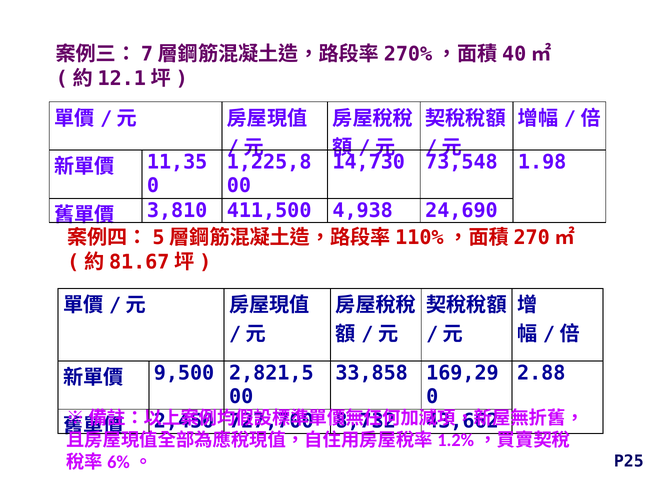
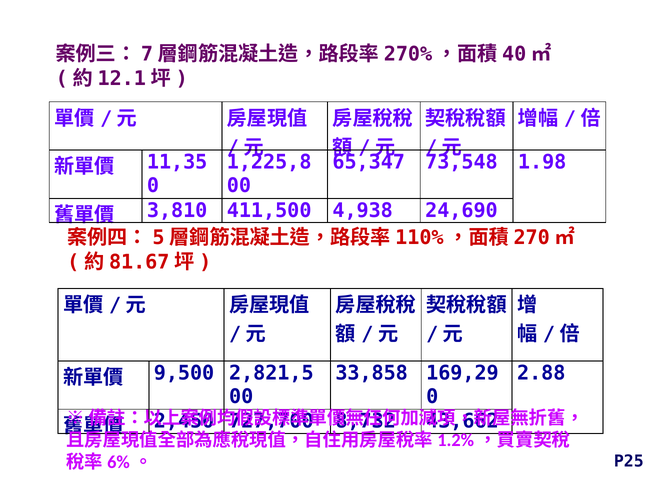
14,730: 14,730 -> 65,347 (369, 162)
